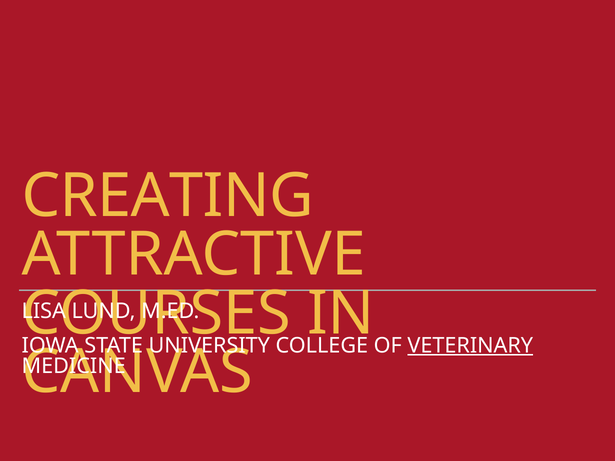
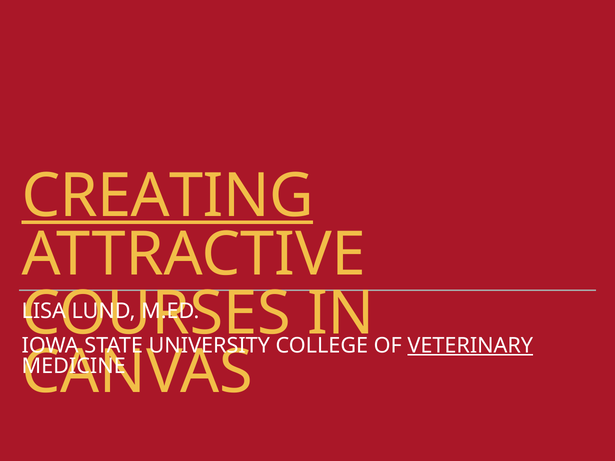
CREATING underline: none -> present (168, 196)
